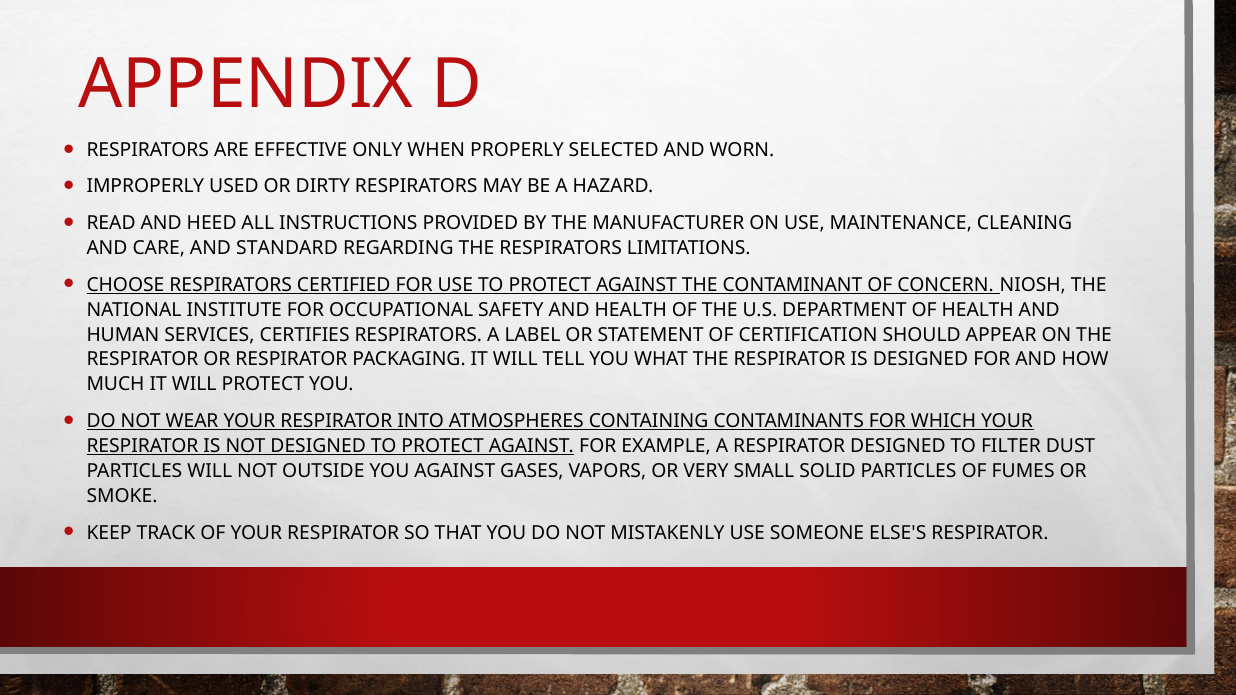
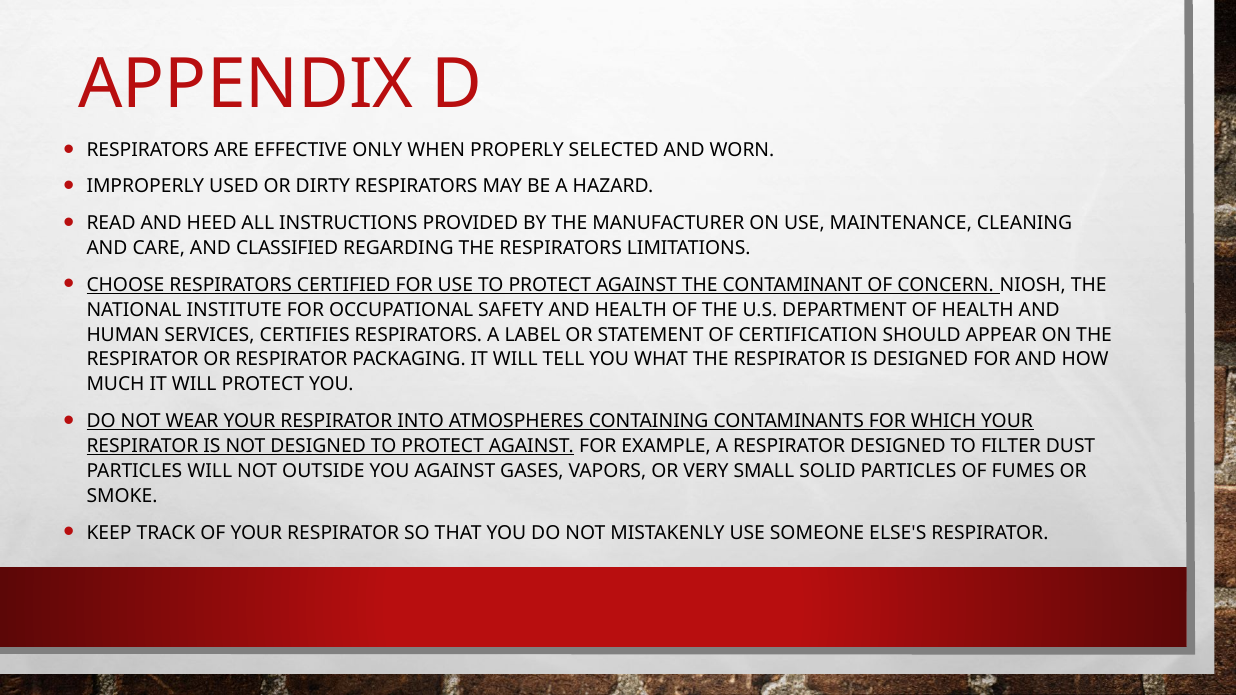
STANDARD: STANDARD -> CLASSIFIED (287, 248)
